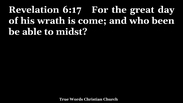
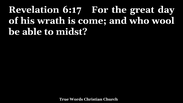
been: been -> wool (163, 21)
